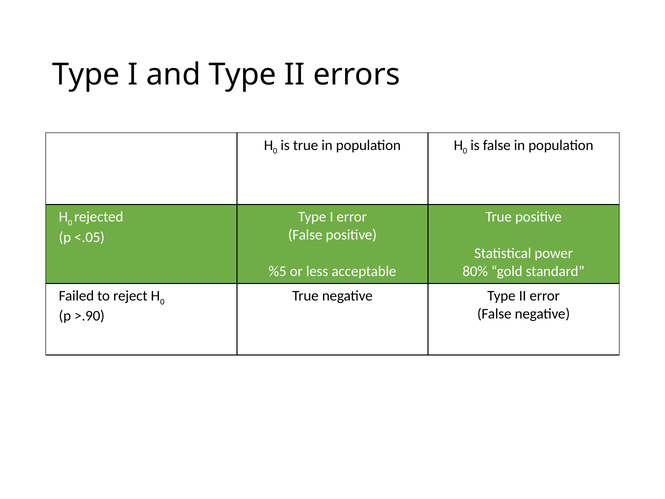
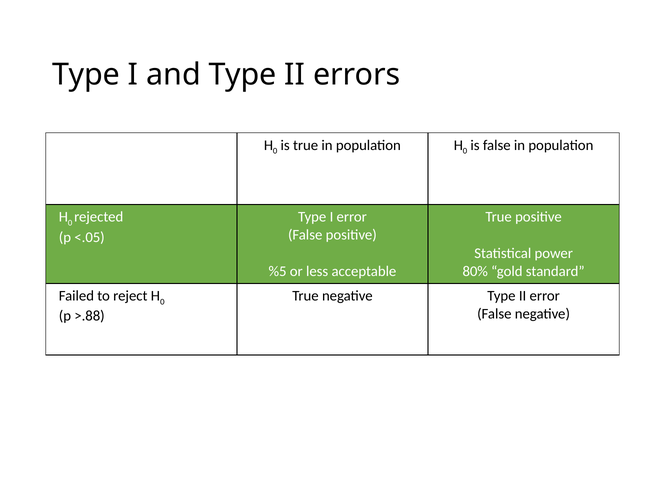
>.90: >.90 -> >.88 (90, 316)
